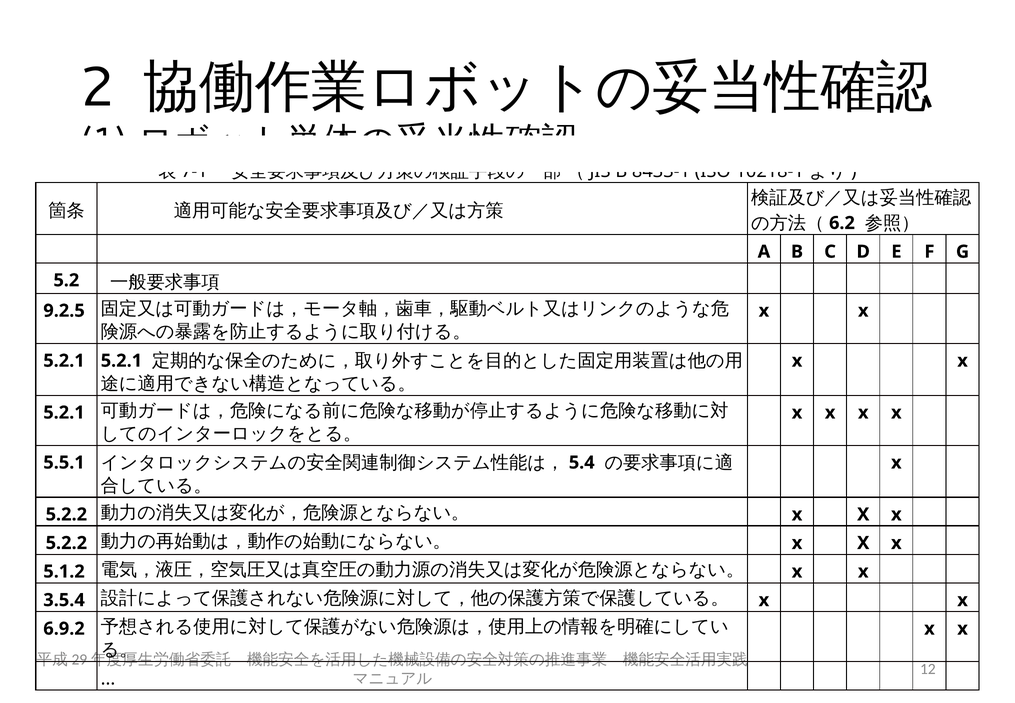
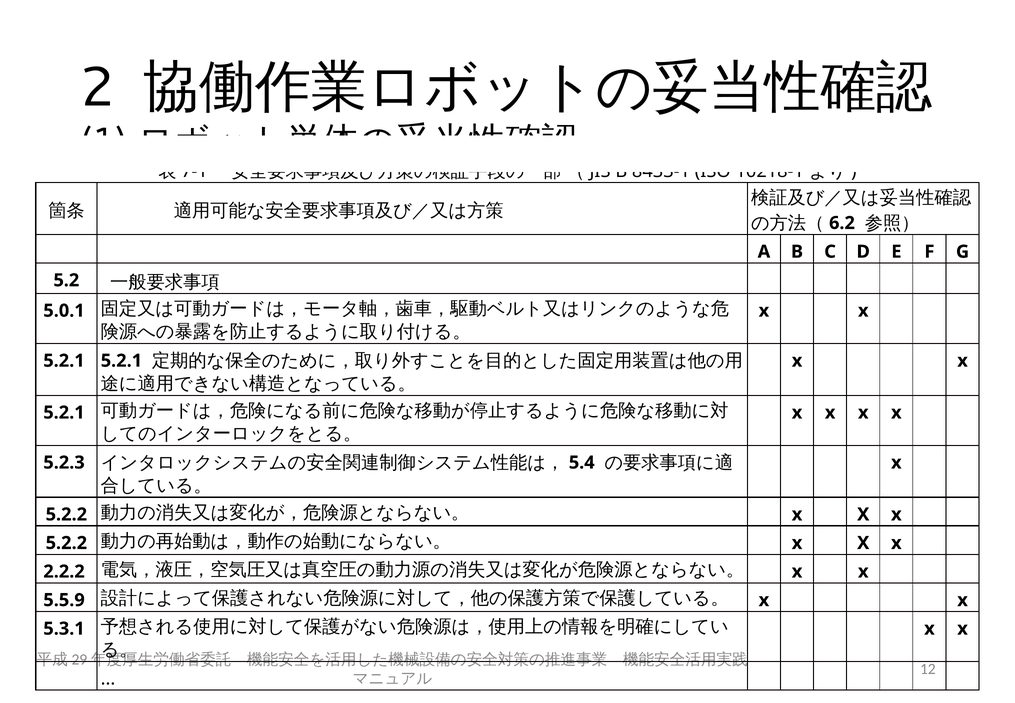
9.2.5: 9.2.5 -> 5.0.1 (64, 311)
5.5.1: 5.5.1 -> 5.2.3 (64, 462)
5.1.2: 5.1.2 -> 2.2.2 (64, 571)
3.5.4: 3.5.4 -> 5.5.9 (64, 600)
6.9.2: 6.9.2 -> 5.3.1 (64, 628)
